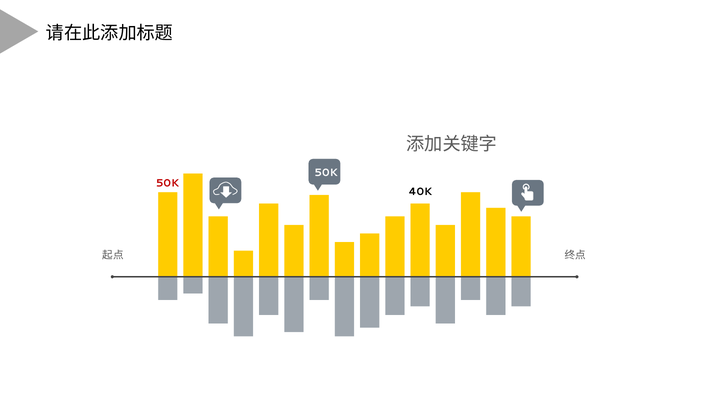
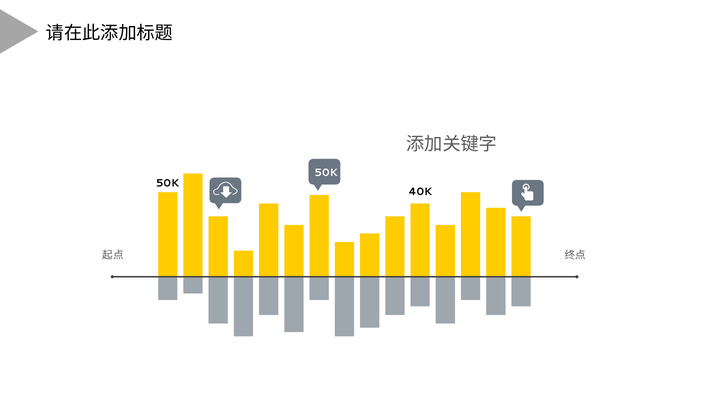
50K colour: red -> black (168, 183)
